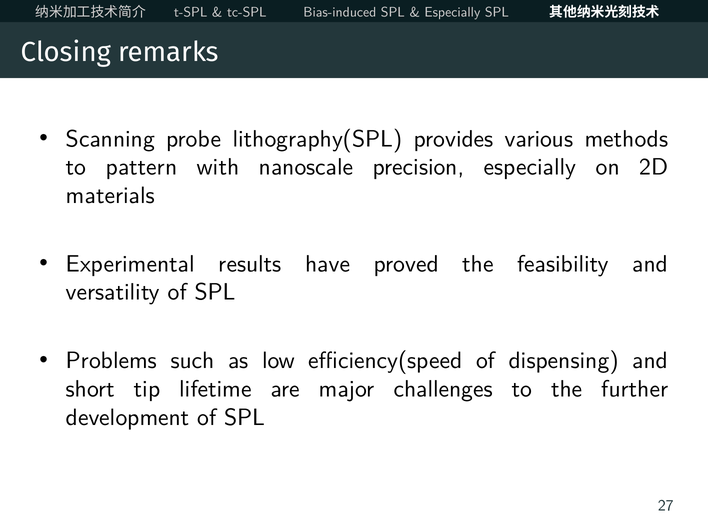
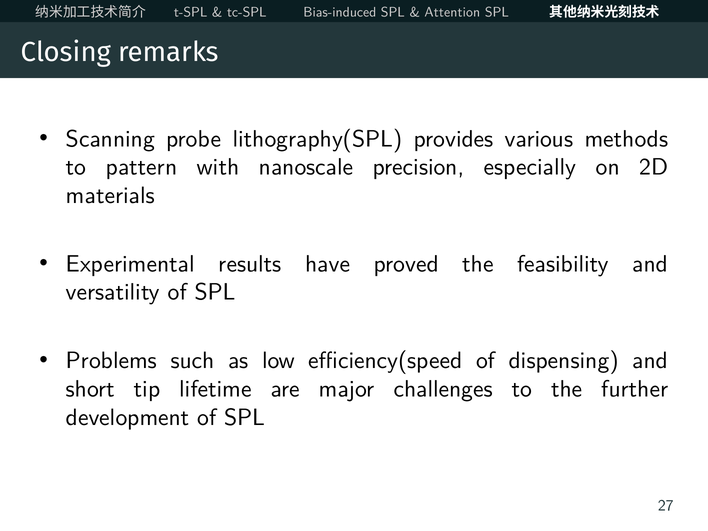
Especially: Especially -> Attention (452, 12)
